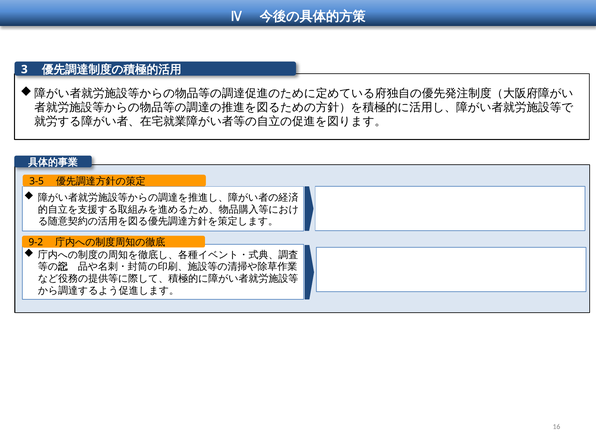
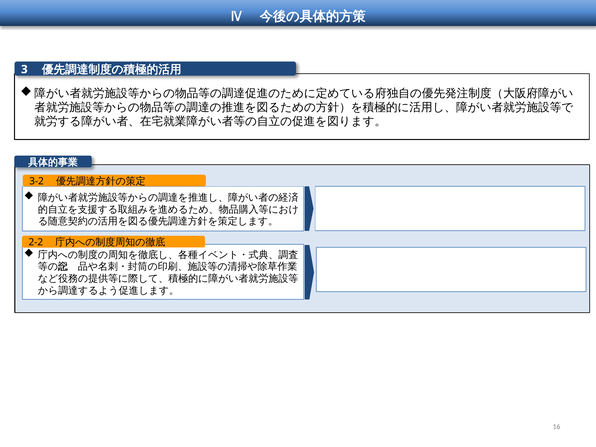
3-5: 3-5 -> 3-2 (37, 181)
9-2: 9-2 -> 2-2 (36, 242)
